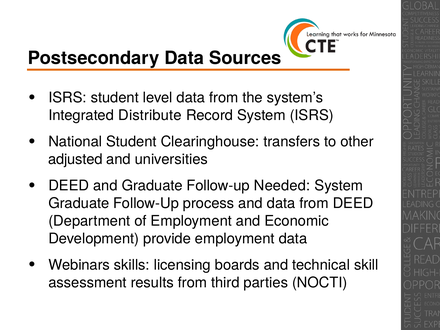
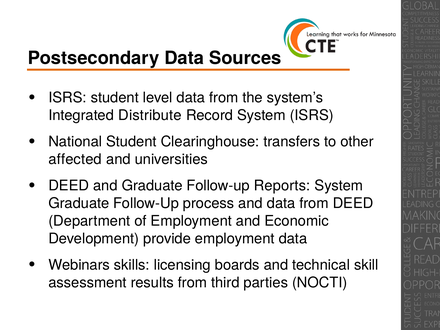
adjusted: adjusted -> affected (75, 159)
Needed: Needed -> Reports (282, 186)
